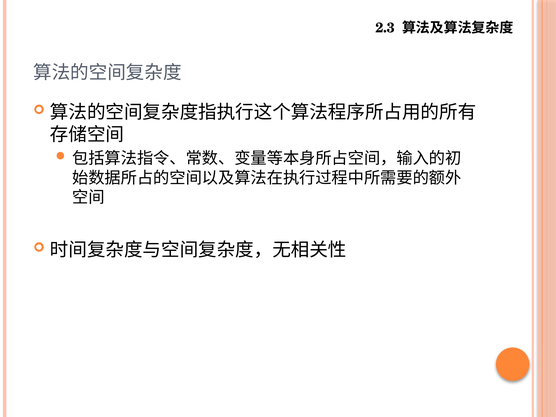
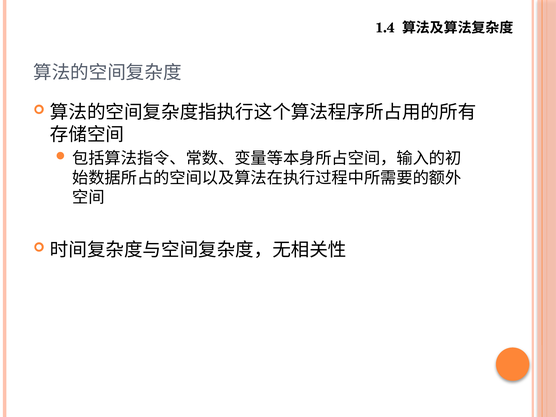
2.3: 2.3 -> 1.4 (385, 28)
